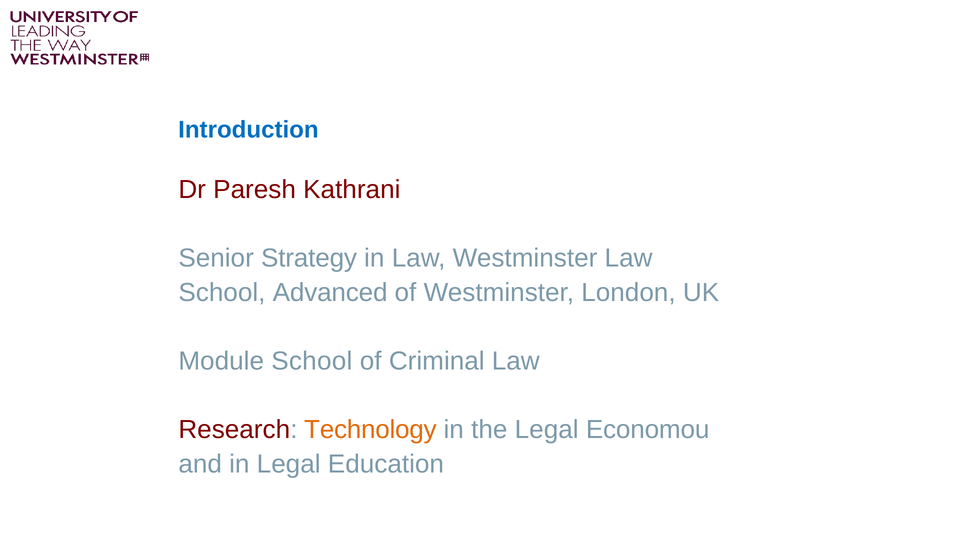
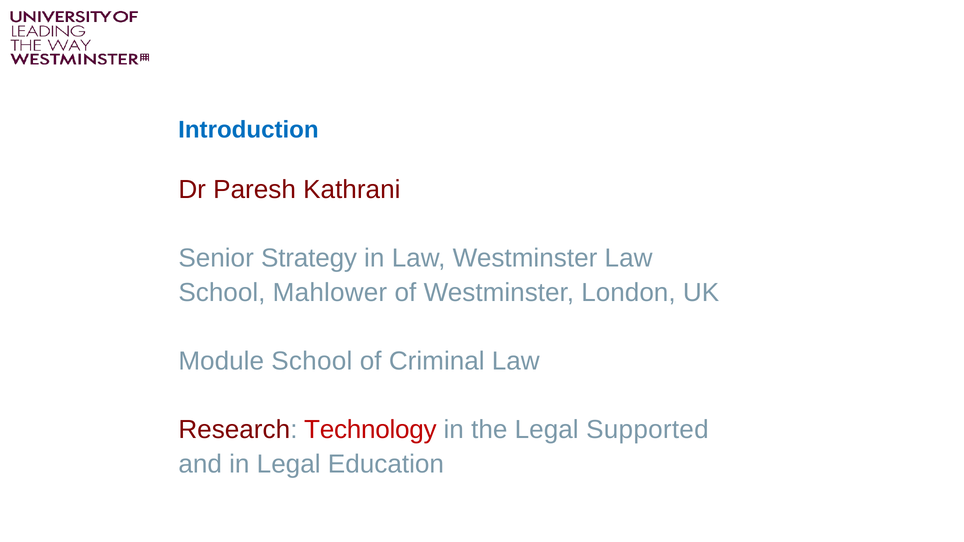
Advanced: Advanced -> Mahlower (330, 293)
Technology colour: orange -> red (370, 430)
Economou: Economou -> Supported (647, 430)
